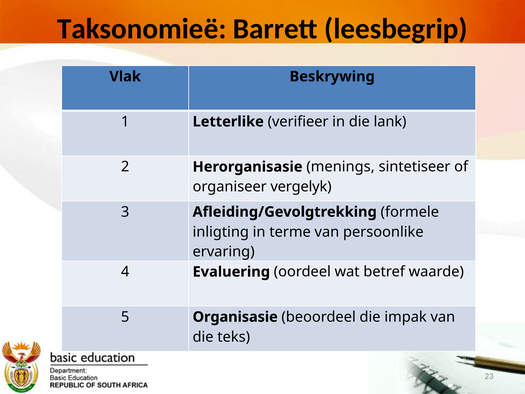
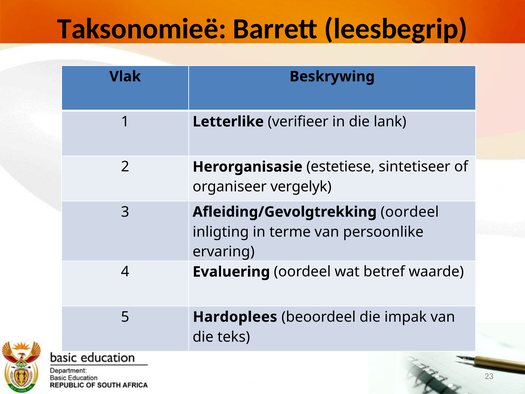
menings: menings -> estetiese (341, 167)
Afleiding/Gevolgtrekking formele: formele -> oordeel (410, 212)
Organisasie: Organisasie -> Hardoplees (235, 317)
